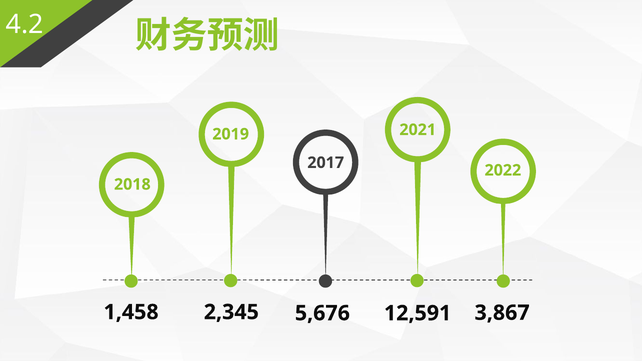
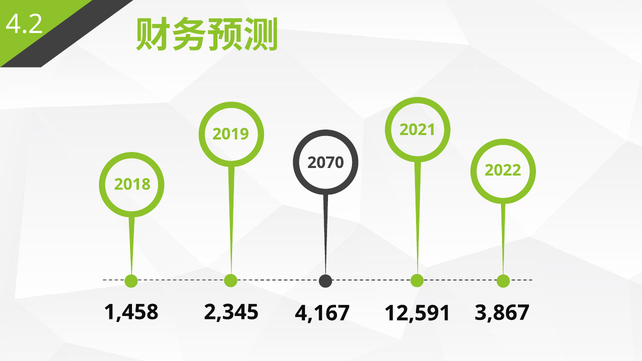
2017: 2017 -> 2070 (326, 163)
5,676: 5,676 -> 4,167 (322, 313)
